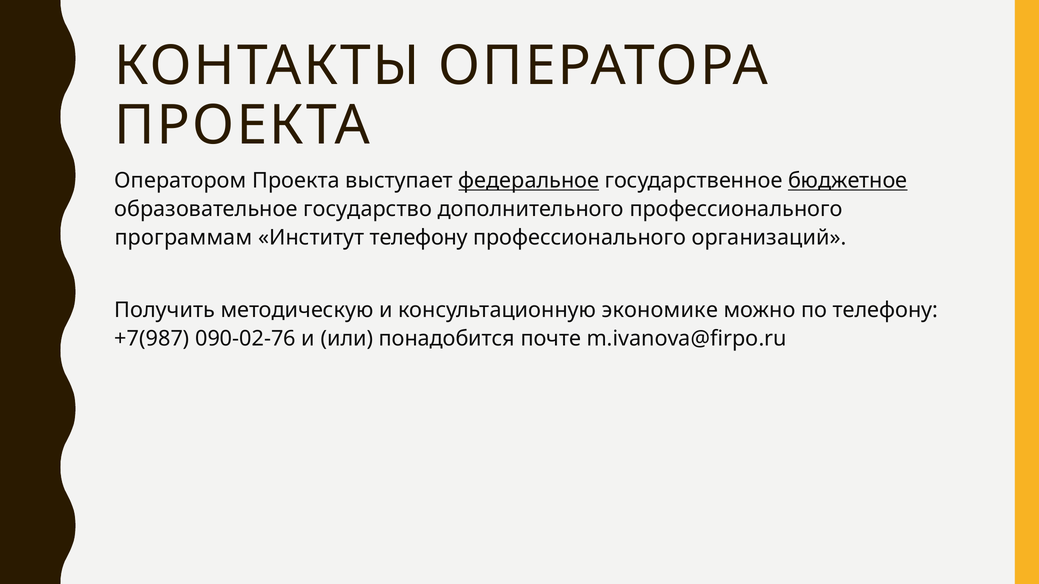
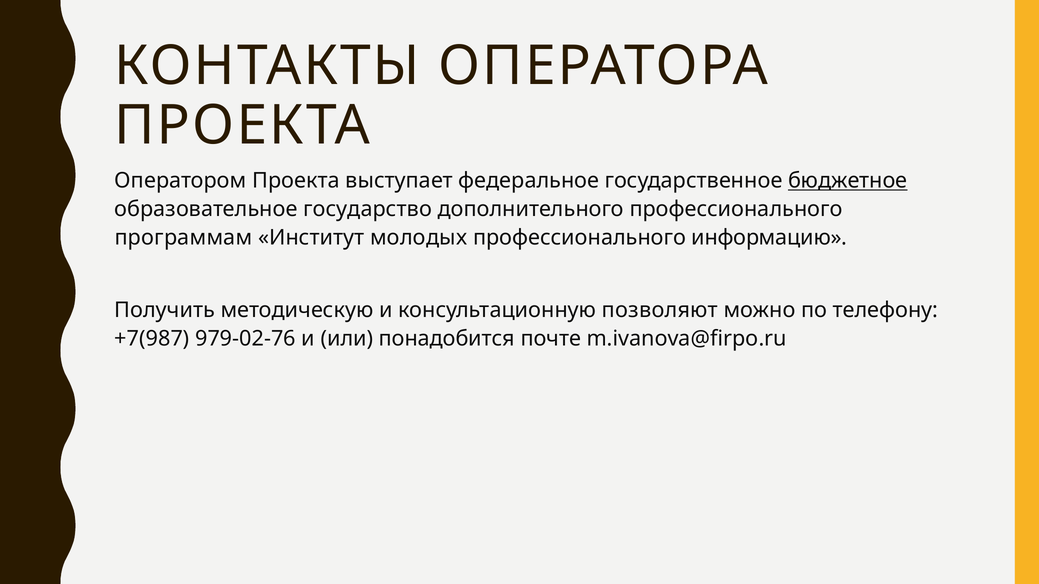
федеральное underline: present -> none (529, 181)
Институт телефону: телефону -> молодых (419, 238)
организаций: организаций -> информацию (769, 238)
экономике: экономике -> позволяют (660, 310)
090-02-76: 090-02-76 -> 979-02-76 (245, 339)
